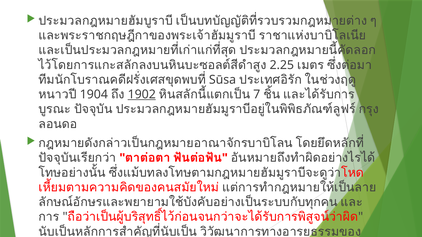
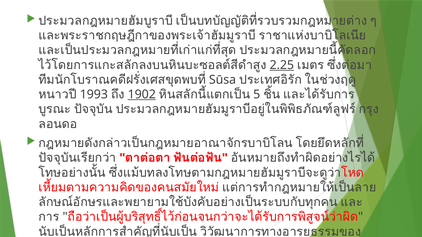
2.25 underline: none -> present (282, 65)
1904: 1904 -> 1993 (94, 95)
7: 7 -> 5 (257, 95)
